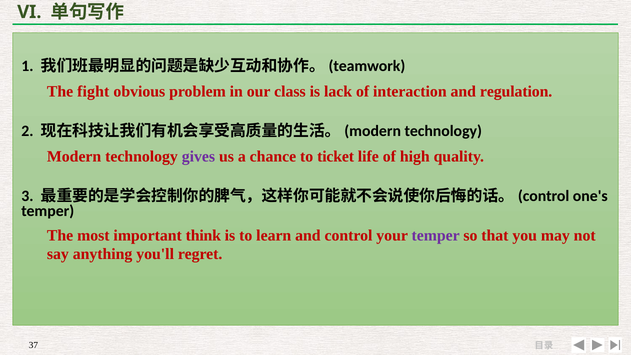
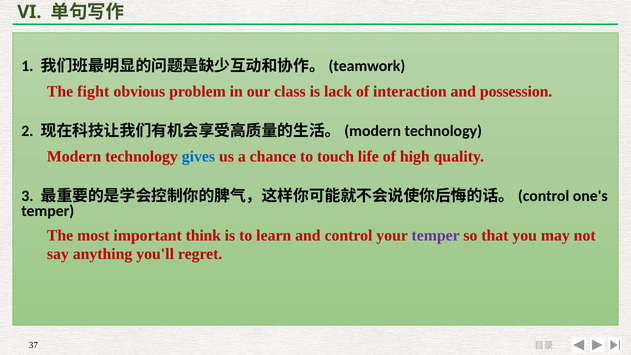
regulation: regulation -> possession (516, 92)
gives colour: purple -> blue (198, 157)
ticket: ticket -> touch (336, 157)
